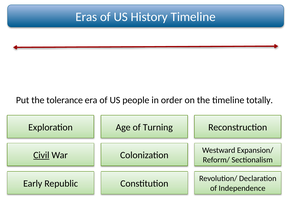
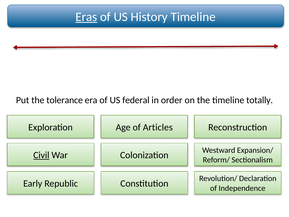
Eras underline: none -> present (86, 17)
people: people -> federal (136, 100)
Turning: Turning -> Articles (158, 127)
